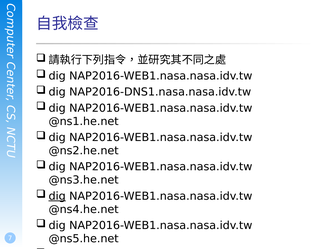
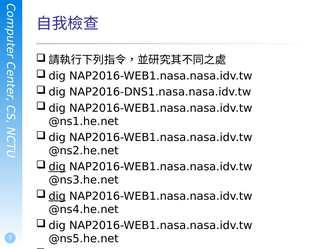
dig underline: none -> present (57, 167)
